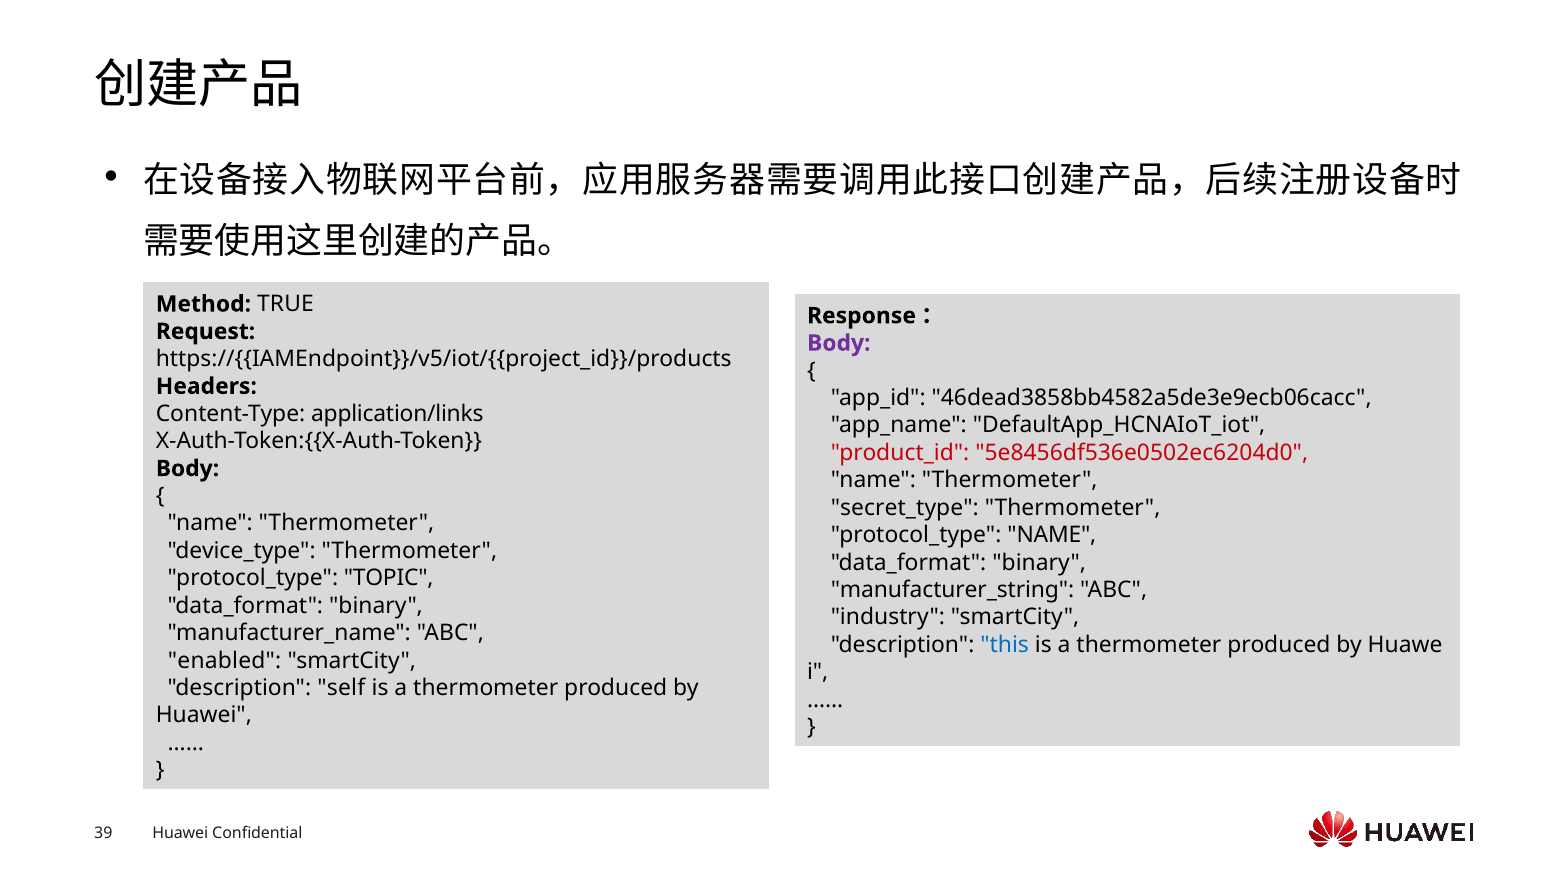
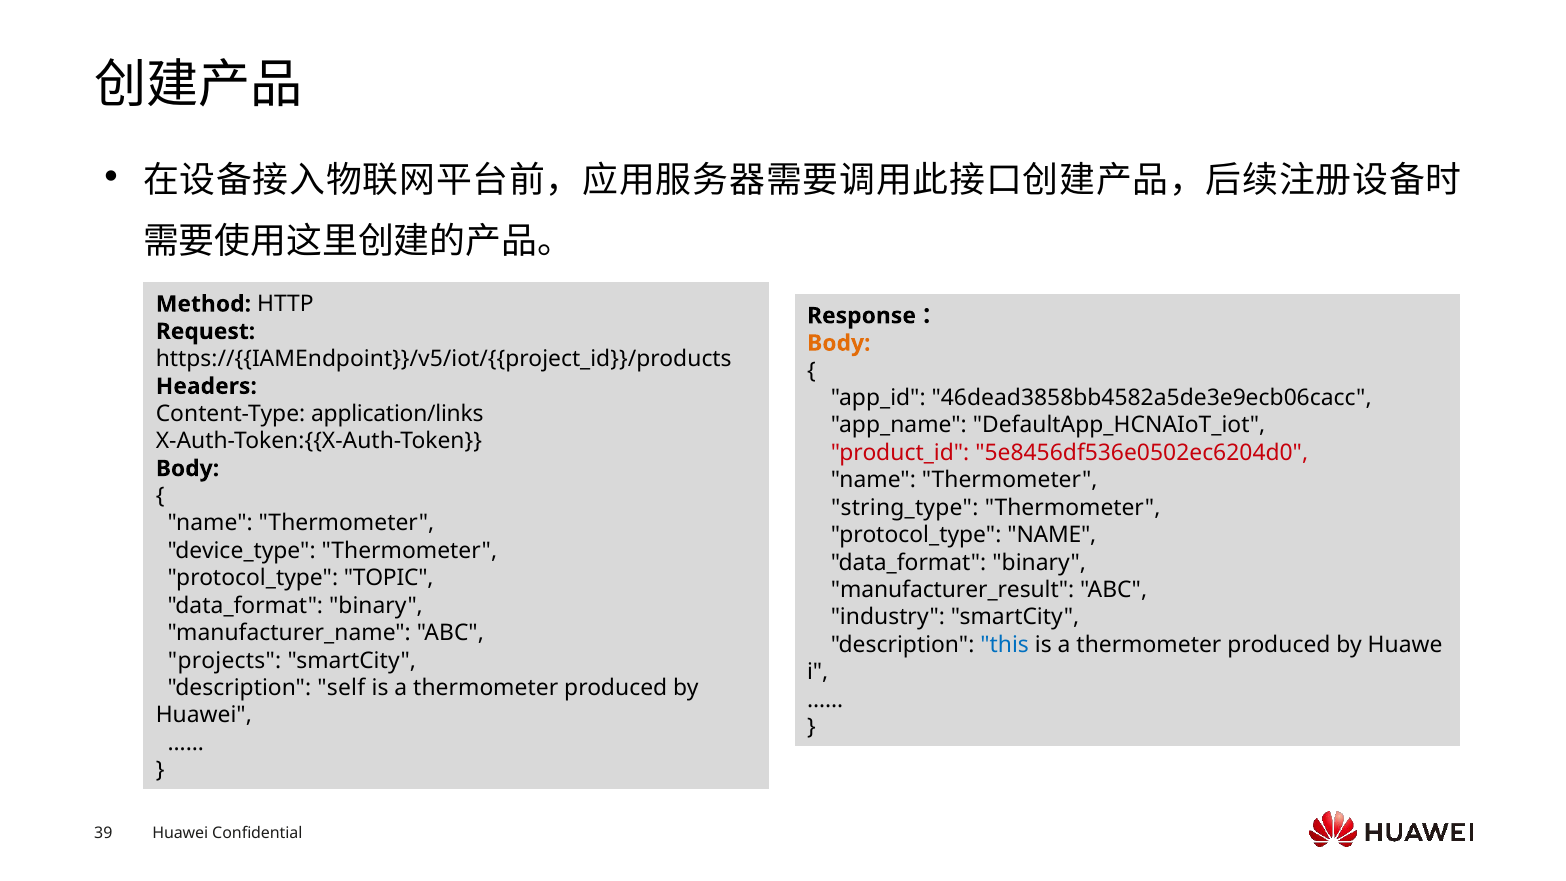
TRUE: TRUE -> HTTP (285, 304)
Body colour: purple -> orange (839, 343)
secret_type: secret_type -> string_type (905, 508)
manufacturer_string: manufacturer_string -> manufacturer_result (952, 590)
enabled: enabled -> projects (225, 660)
